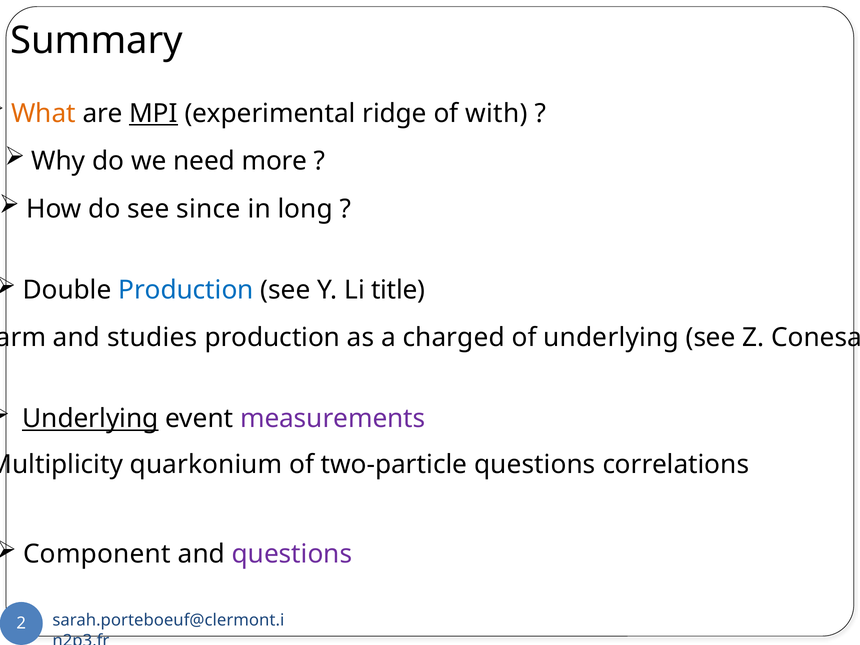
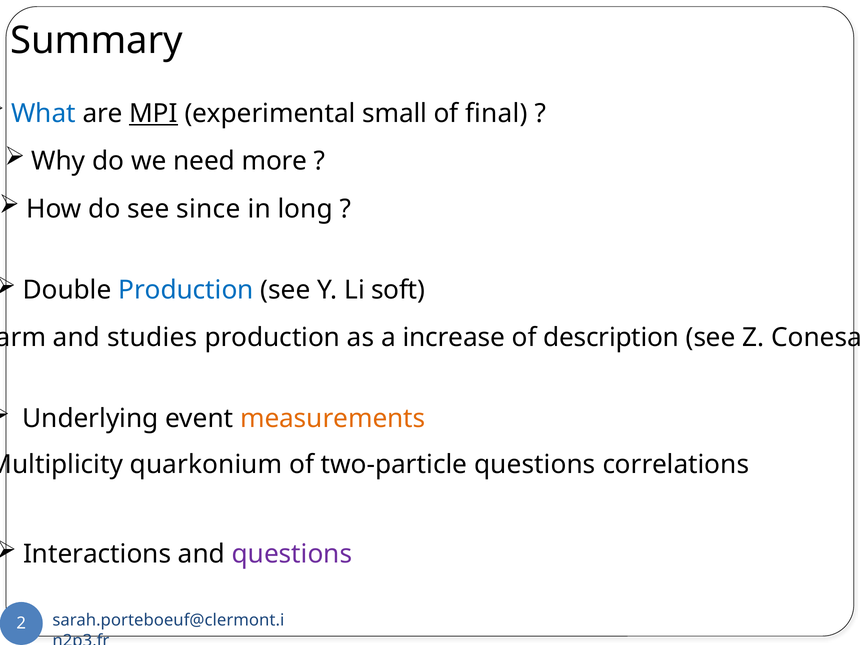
What colour: orange -> blue (43, 114)
ridge: ridge -> small (395, 114)
with: with -> final (496, 114)
title: title -> soft (398, 290)
charged: charged -> increase (454, 338)
of underlying: underlying -> description (611, 338)
Underlying underline: present -> none (90, 419)
measurements colour: purple -> orange (333, 419)
Component: Component -> Interactions (97, 554)
